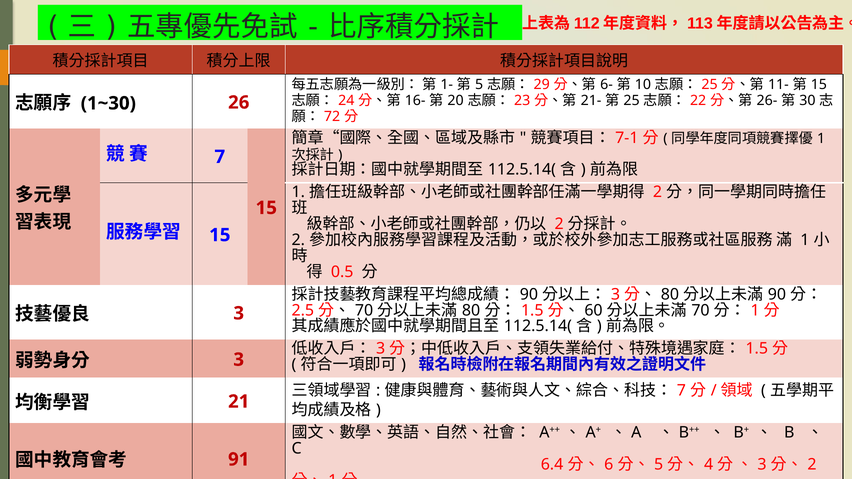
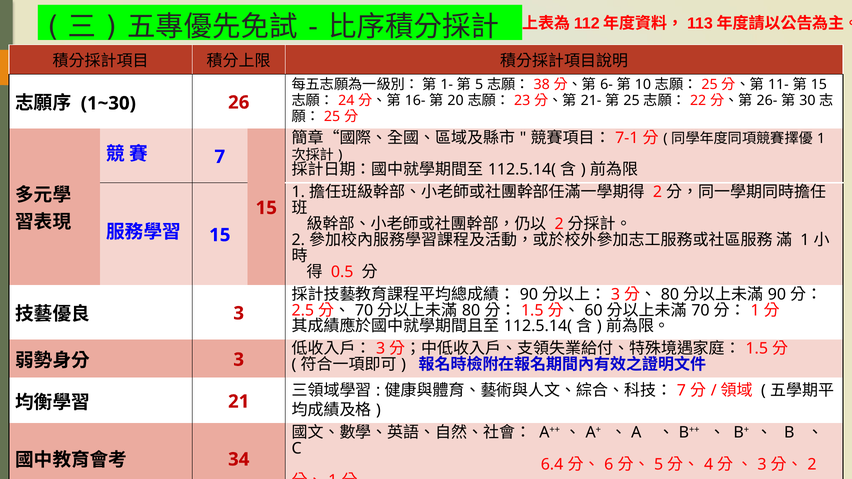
29: 29 -> 38 (542, 85)
72: 72 -> 25 (332, 117)
91: 91 -> 34 (239, 460)
